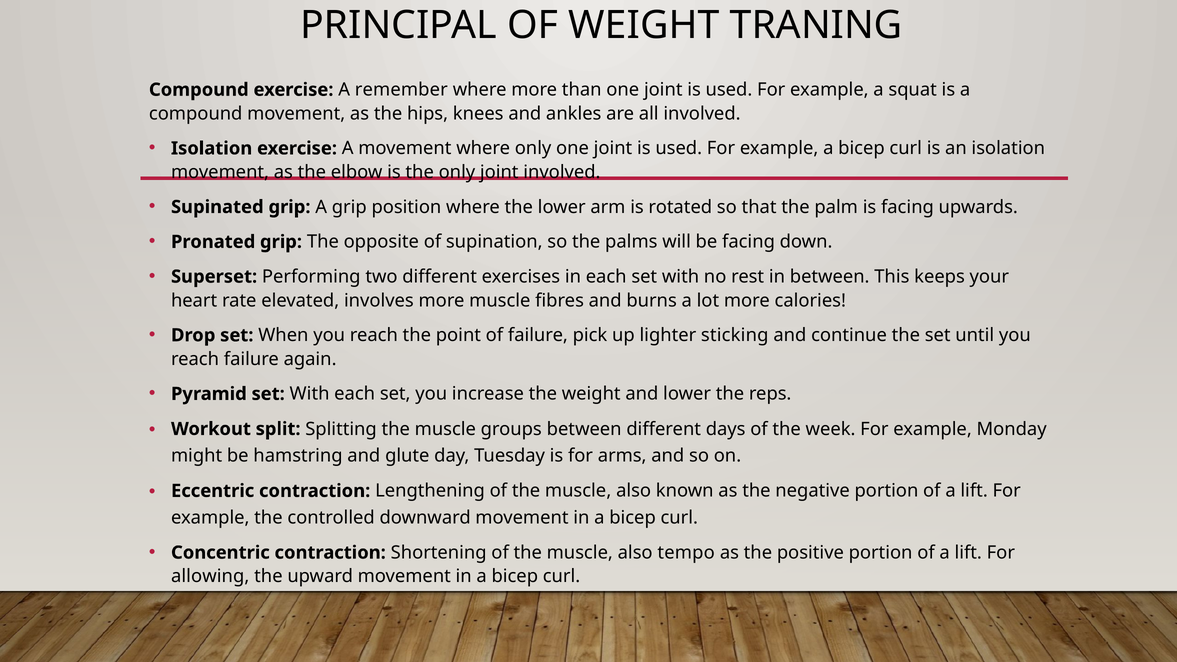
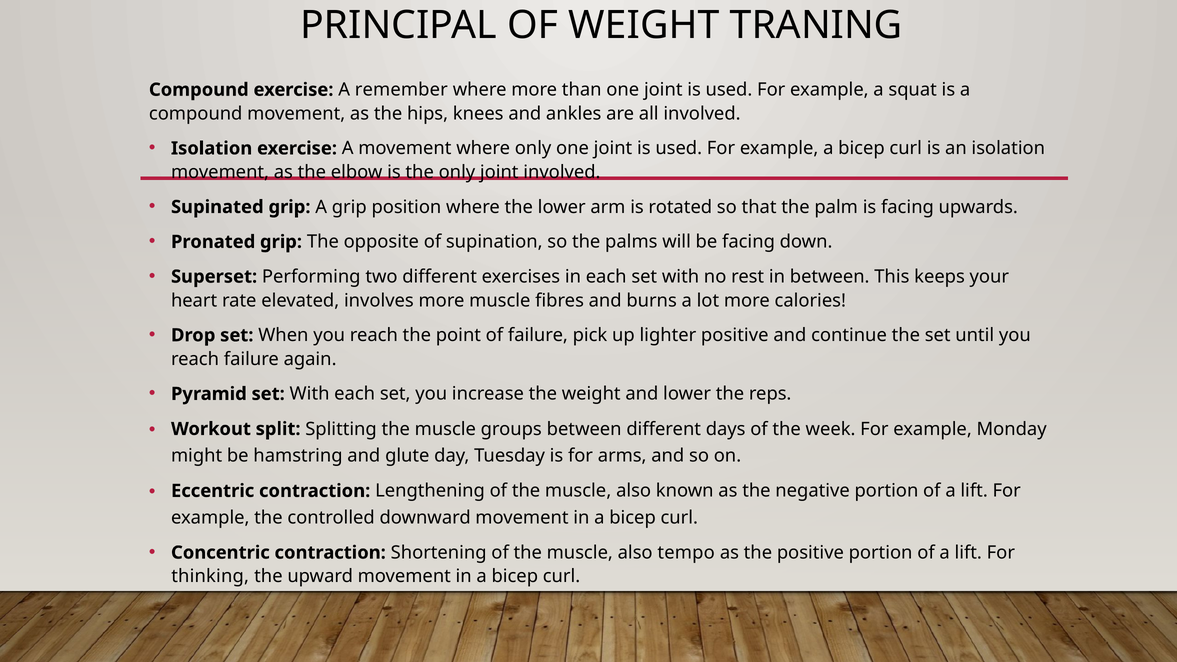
lighter sticking: sticking -> positive (735, 335)
allowing: allowing -> thinking (210, 576)
